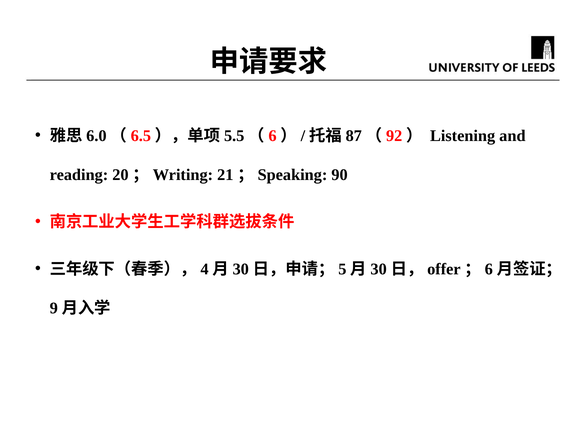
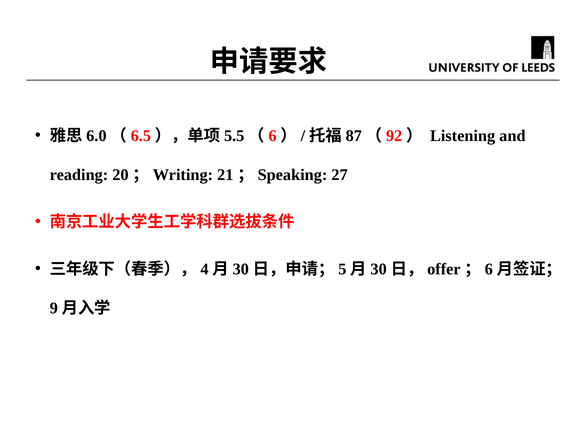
90: 90 -> 27 (340, 175)
